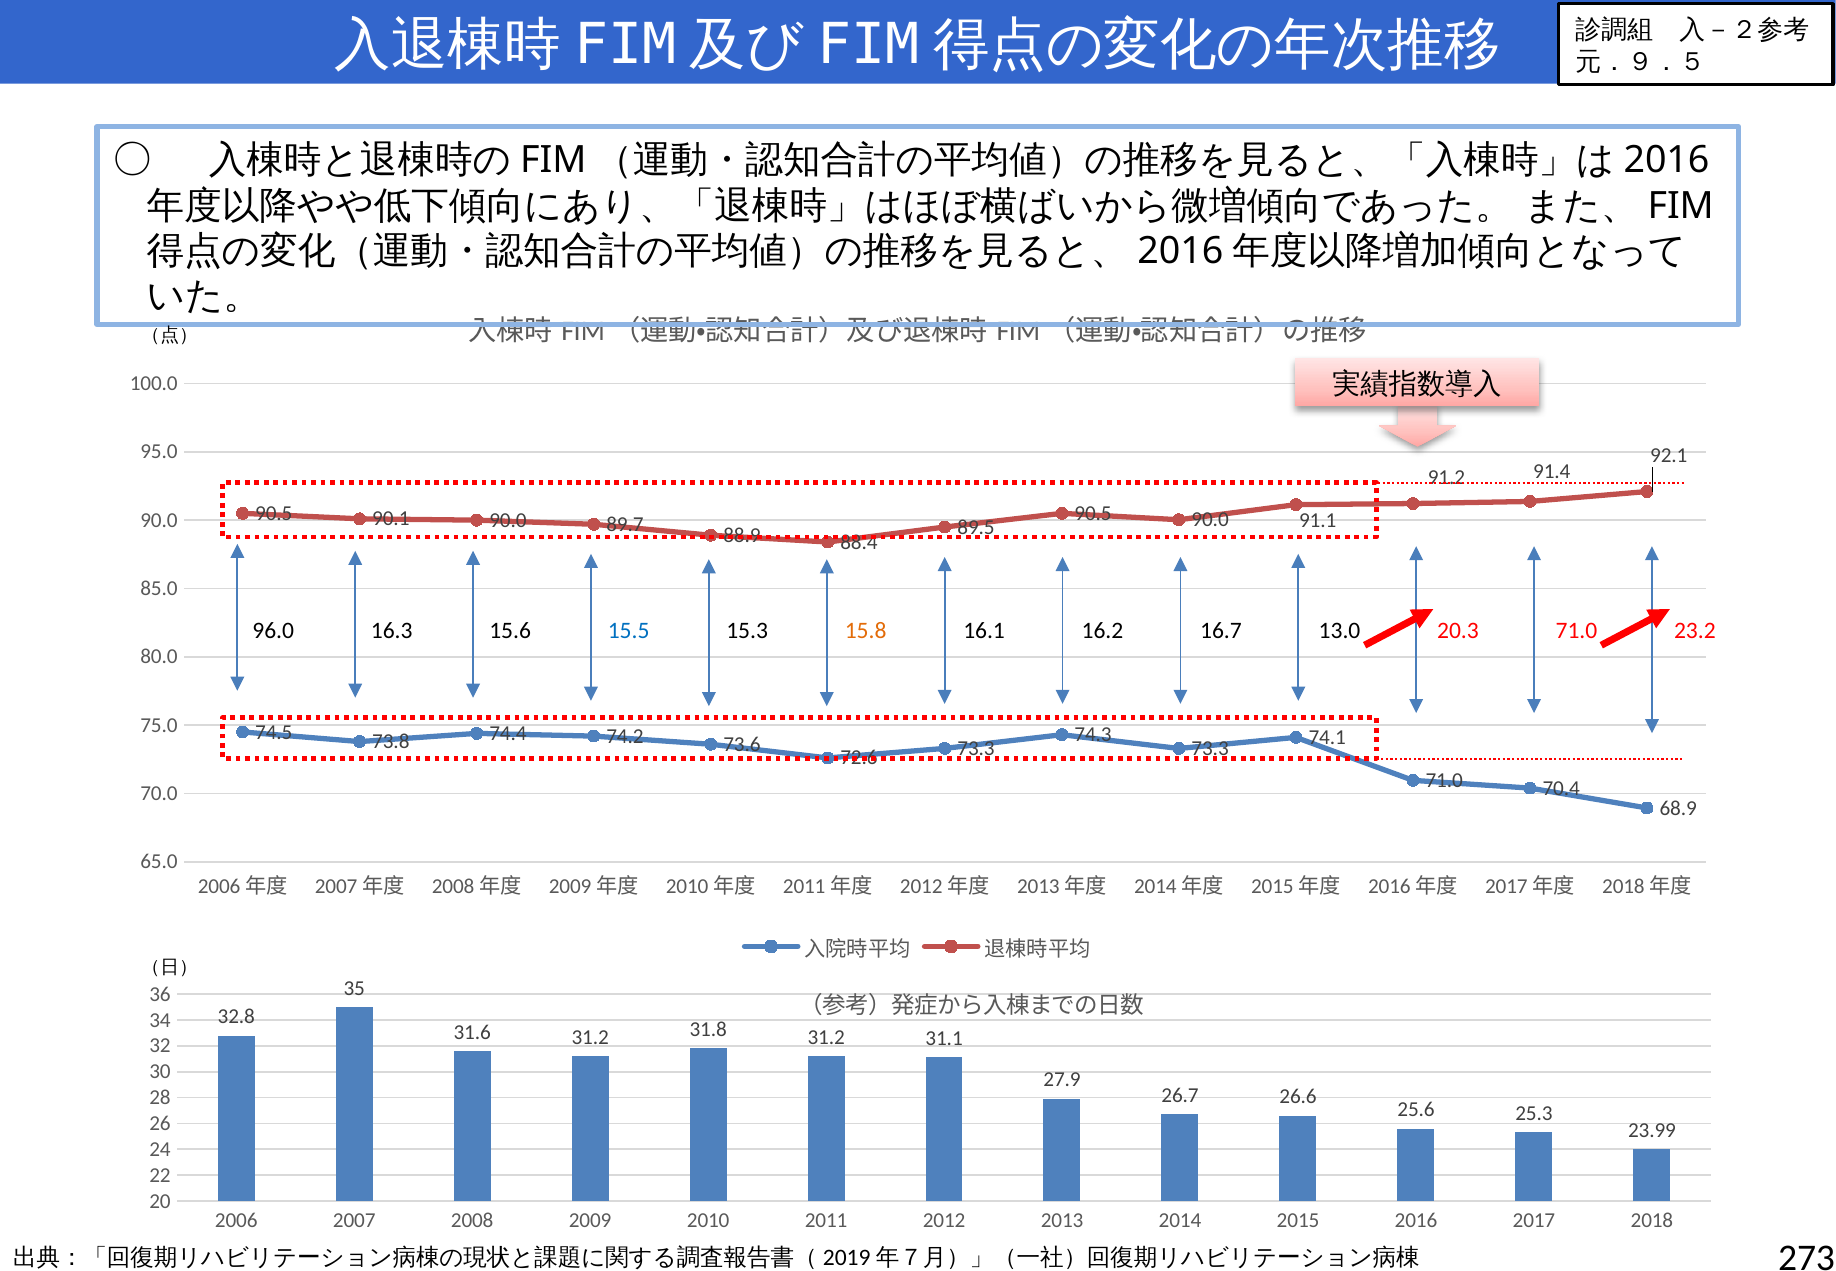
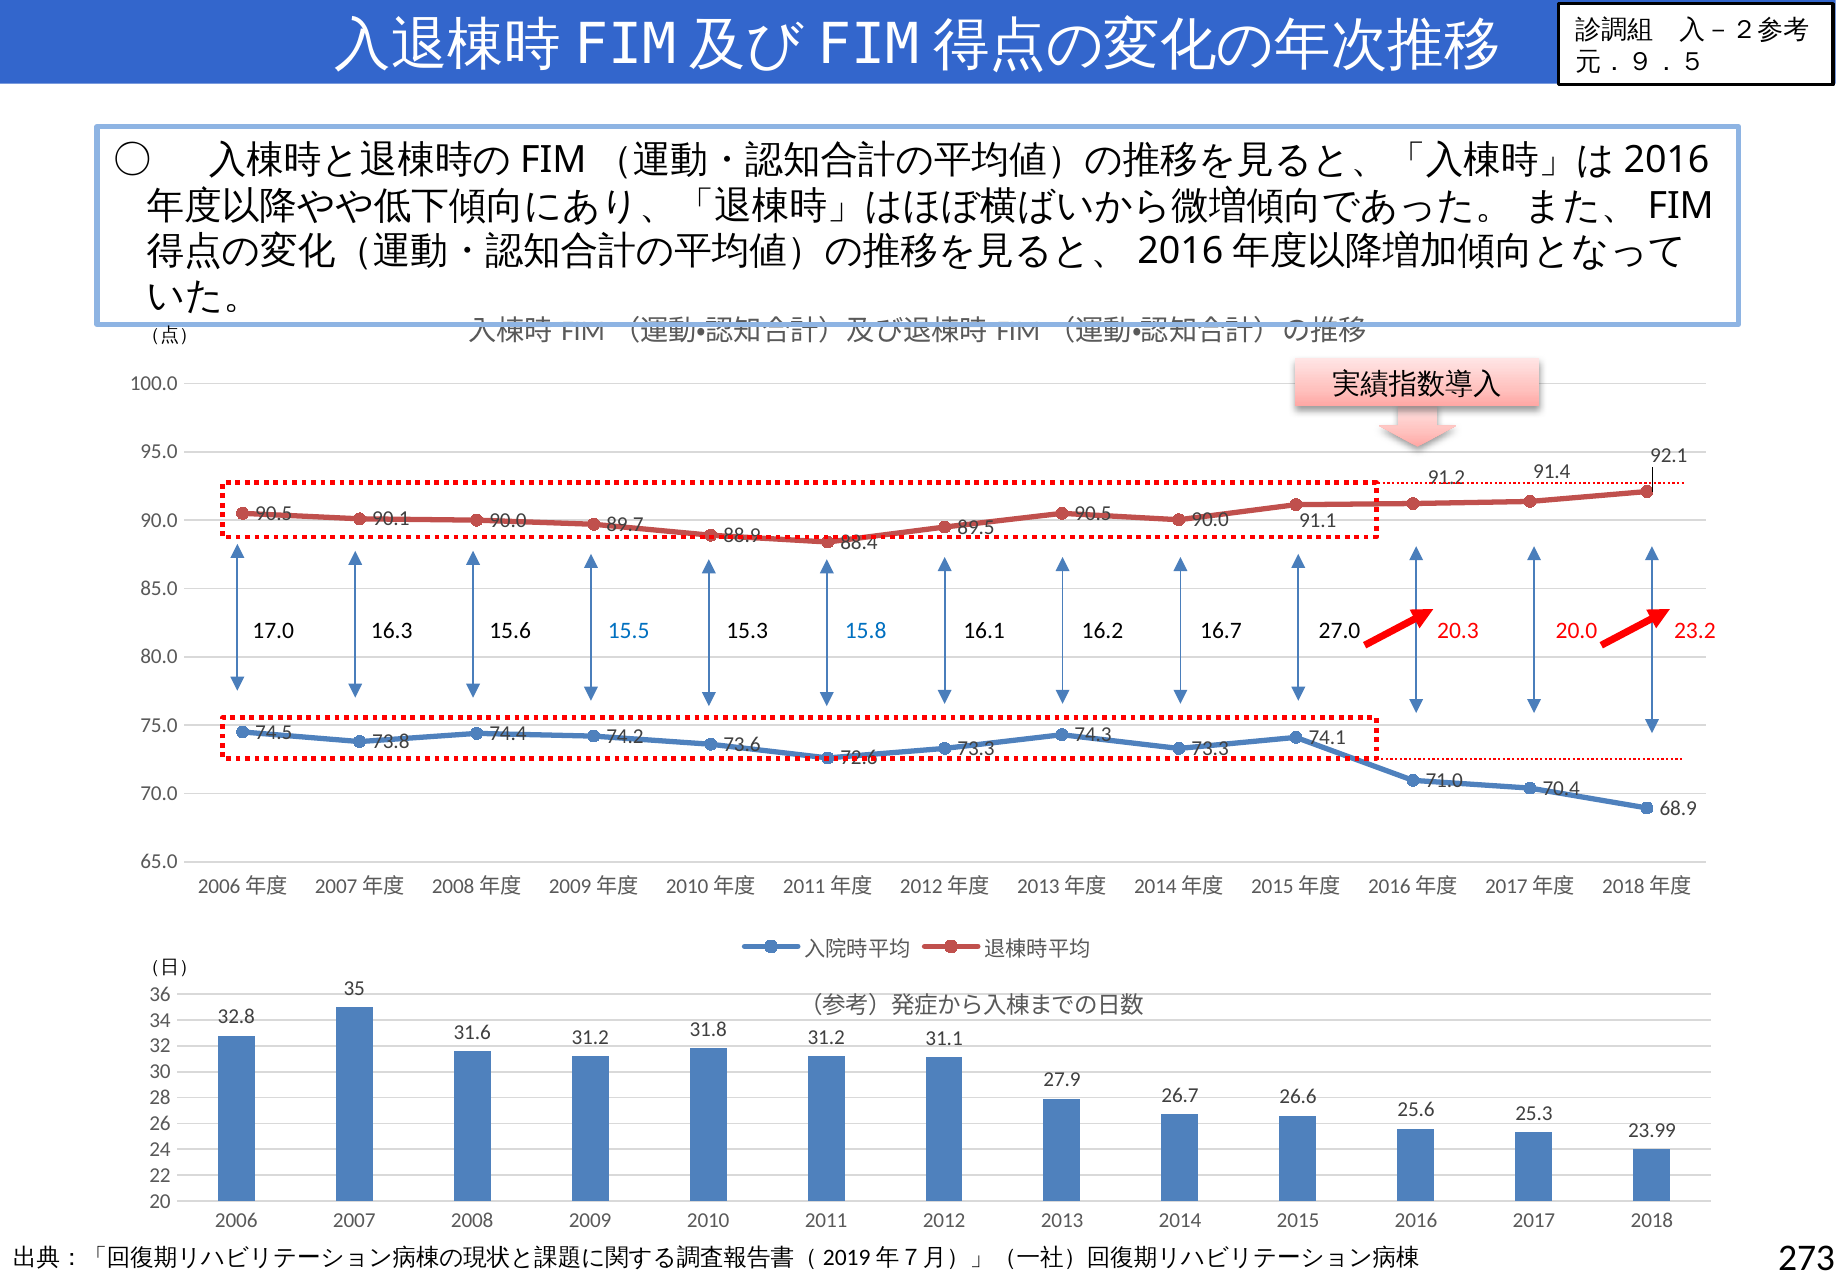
96.0: 96.0 -> 17.0 (273, 631)
15.8 colour: orange -> blue (866, 631)
13.0: 13.0 -> 27.0 (1340, 631)
20.3 71.0: 71.0 -> 20.0 (1576, 631)
